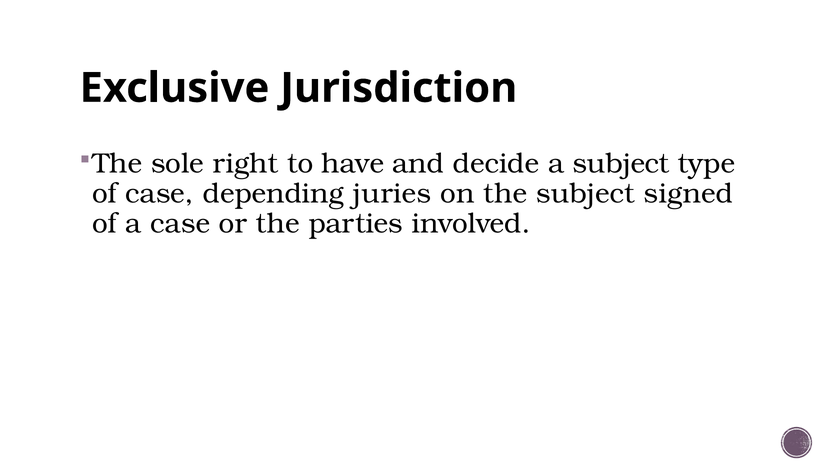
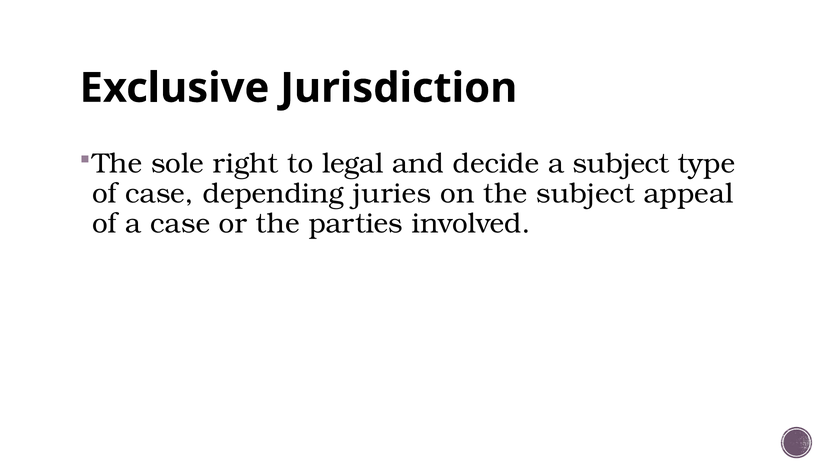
have: have -> legal (353, 163)
signed: signed -> appeal (689, 193)
